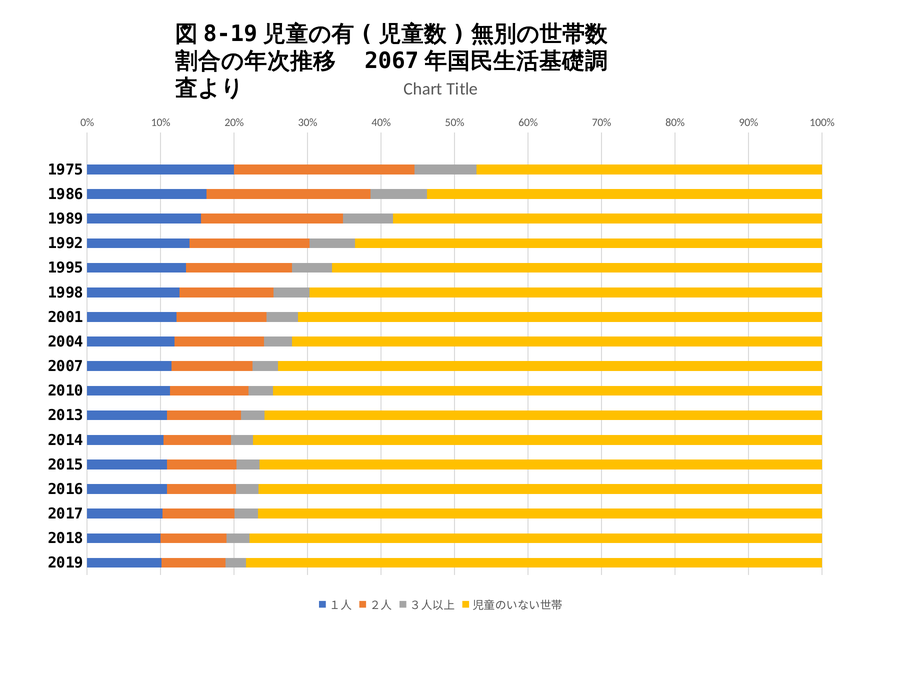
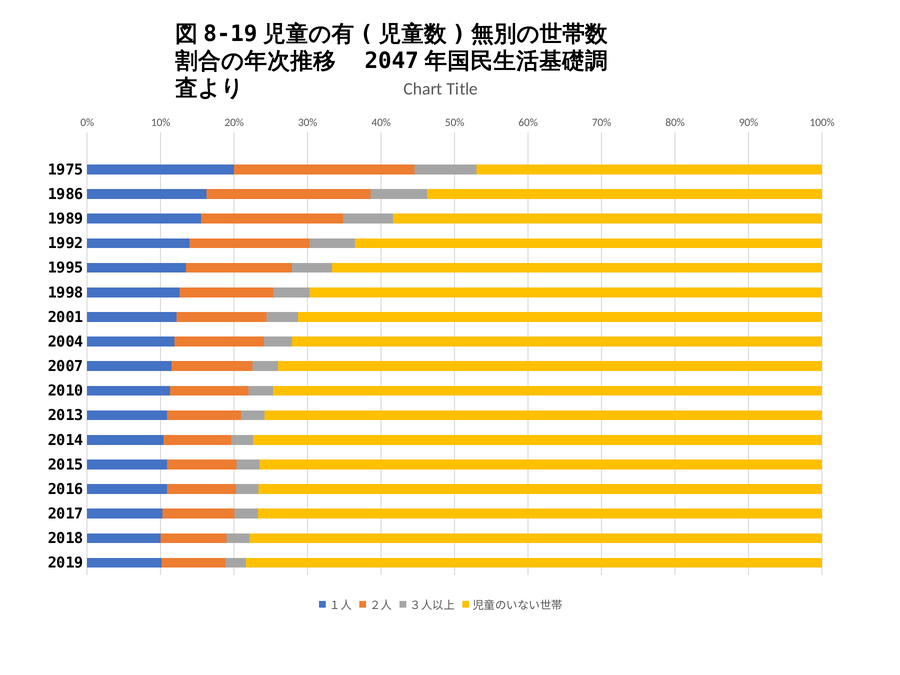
2067: 2067 -> 2047 (392, 61)
